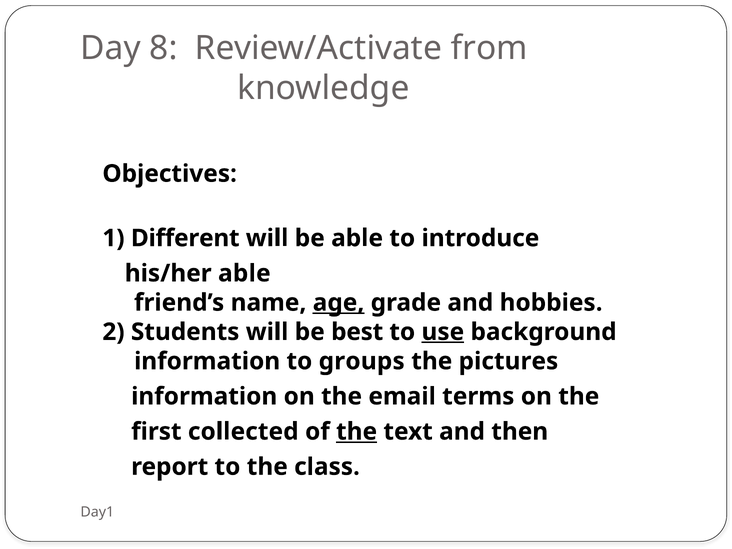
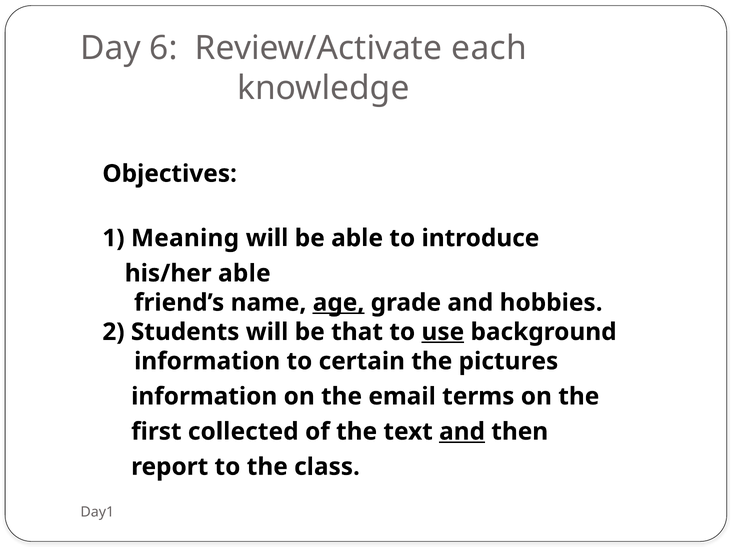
8: 8 -> 6 (164, 48)
from: from -> each (489, 48)
Different: Different -> Meaning (185, 238)
best: best -> that (357, 332)
groups: groups -> certain (362, 361)
the underline: present -> none (357, 432)
and underline: none -> present (462, 432)
